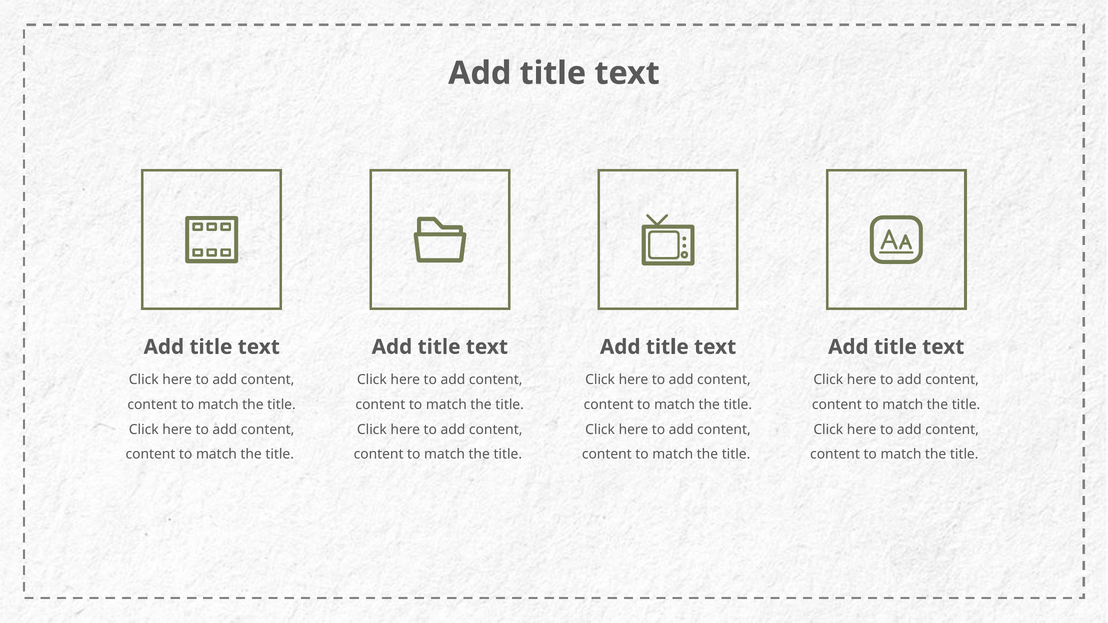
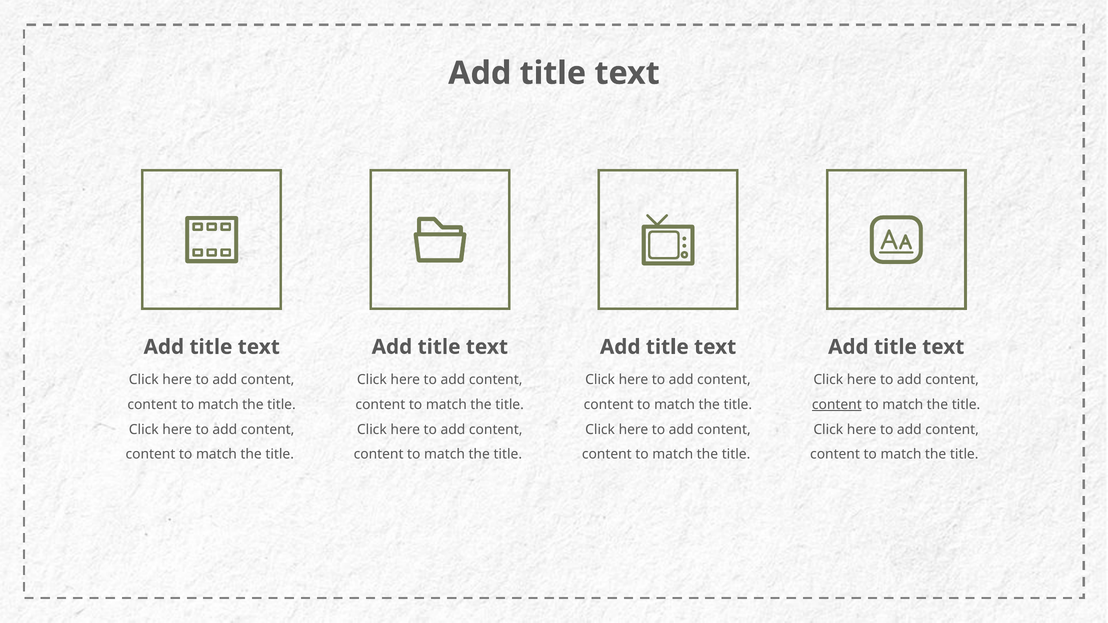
content underline: none -> present (837, 405)
